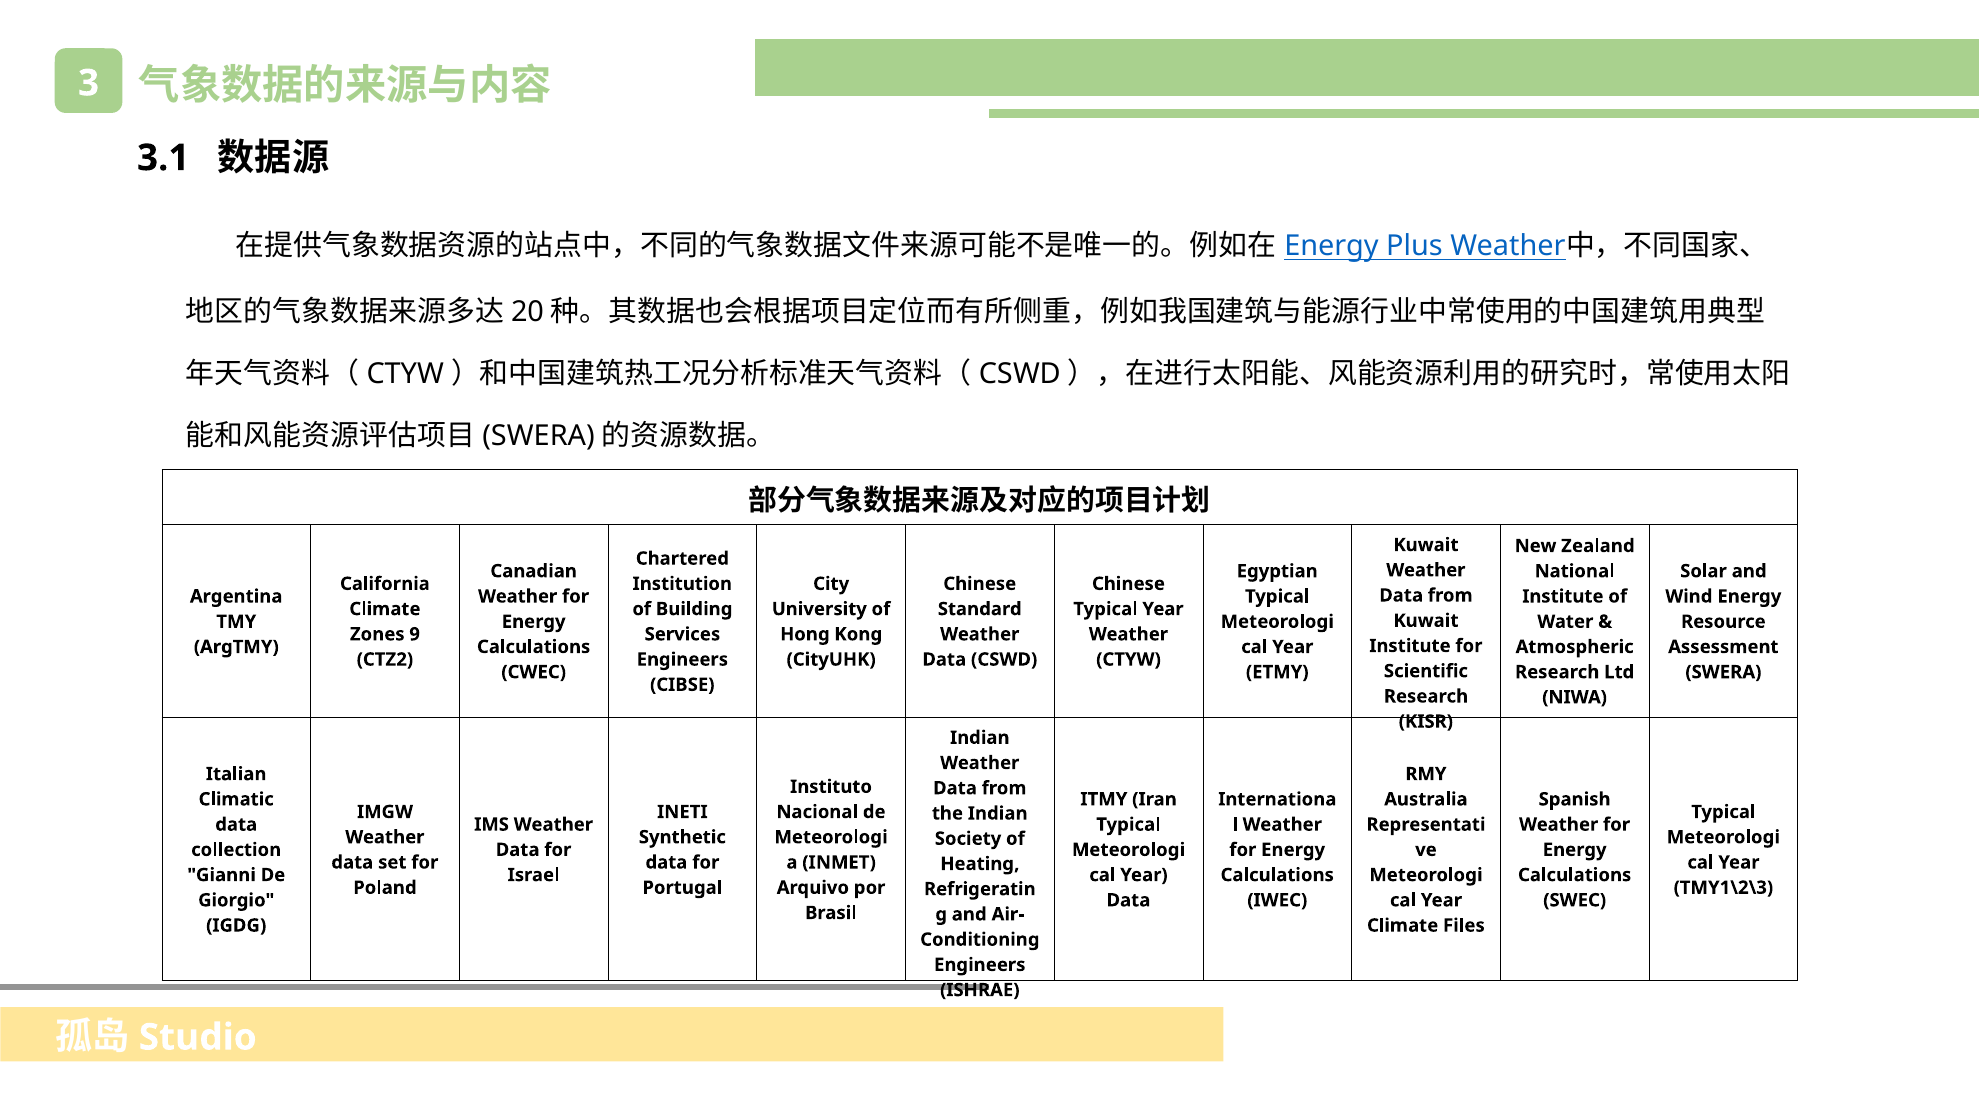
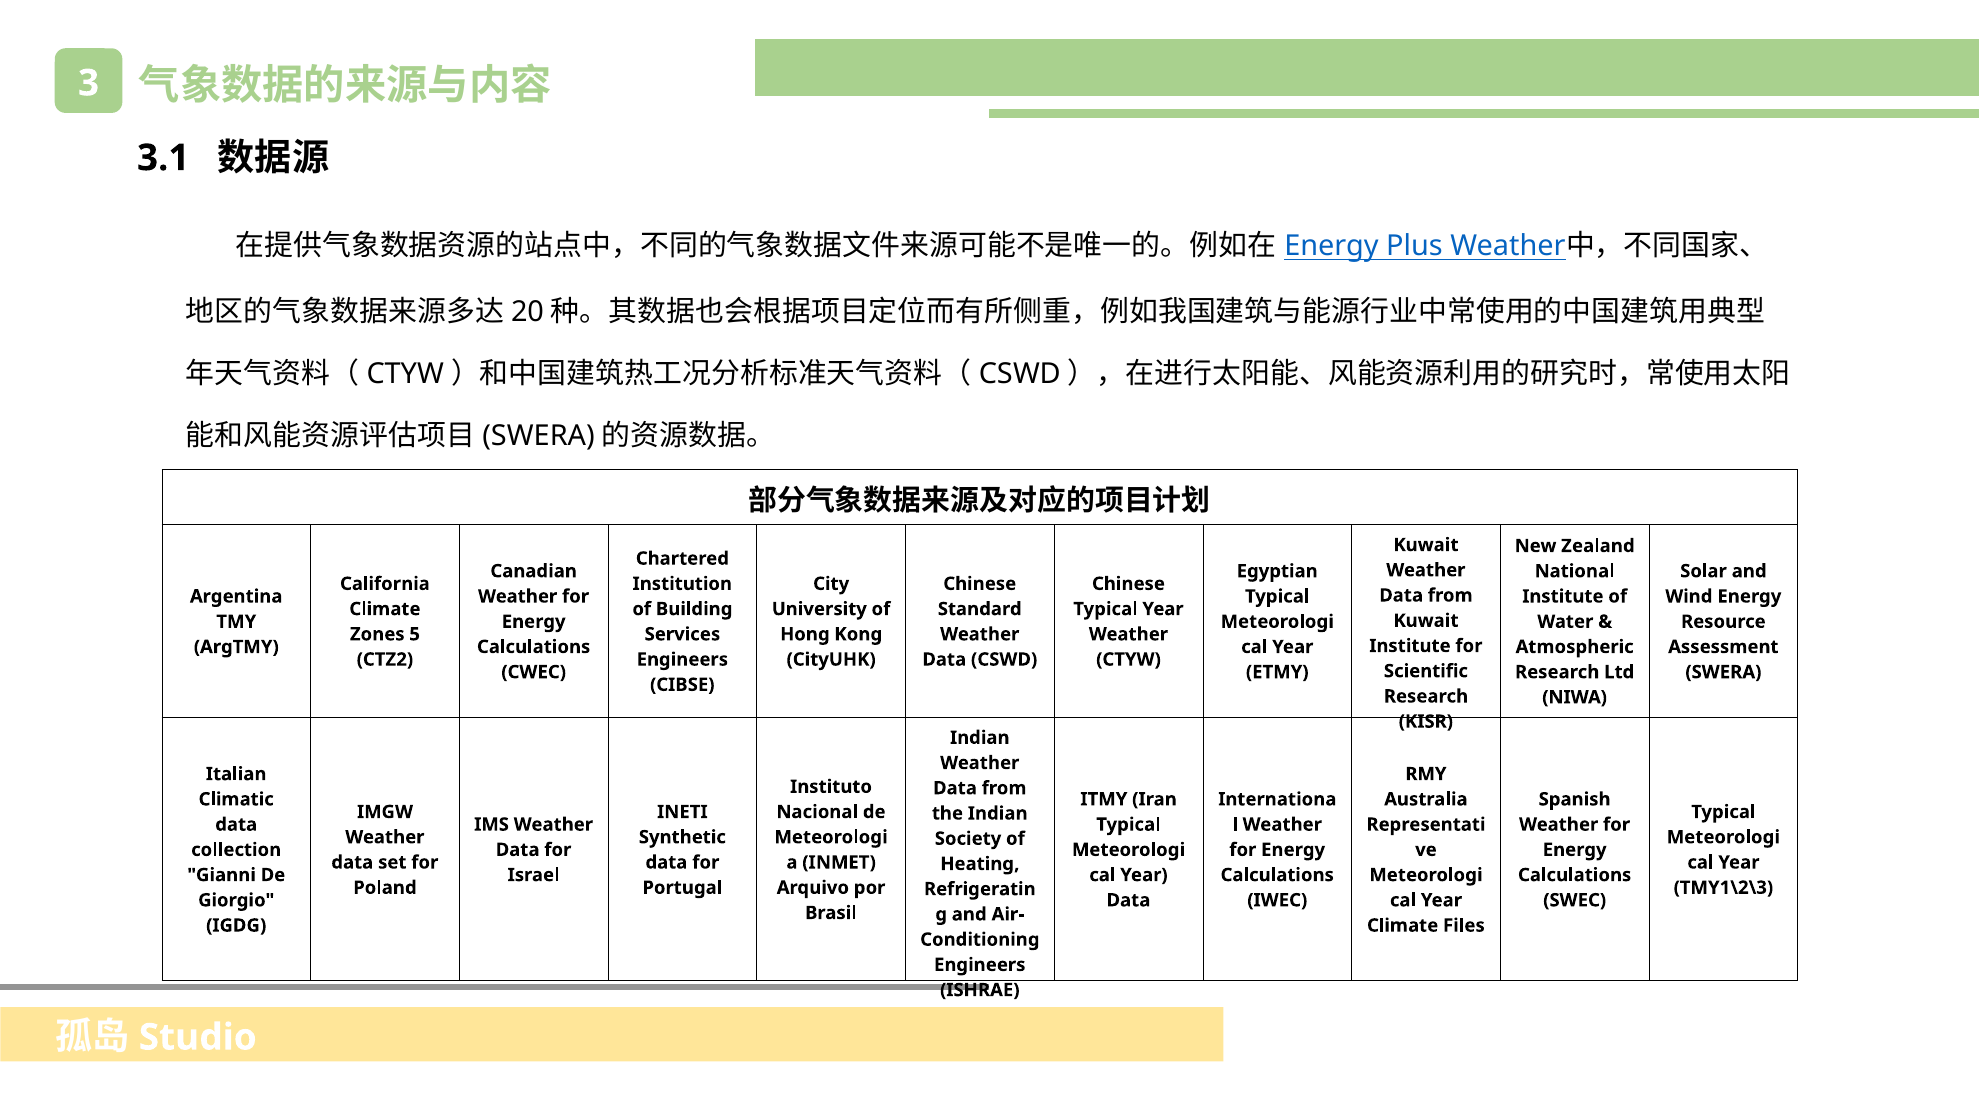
9: 9 -> 5 (415, 634)
